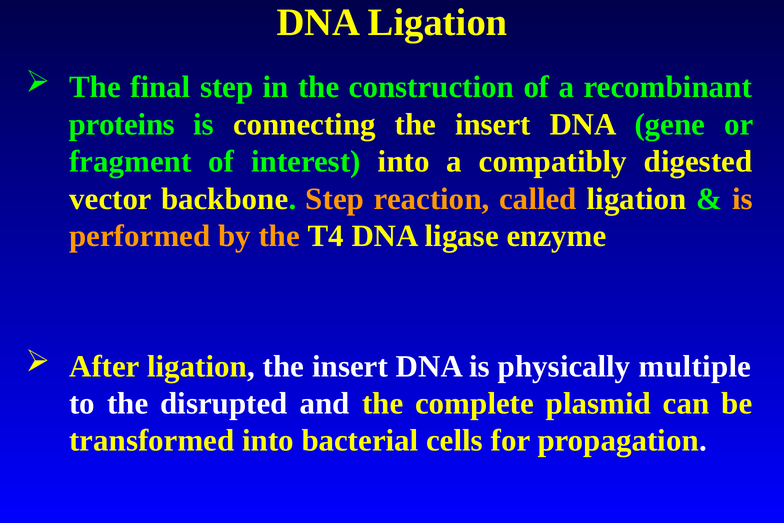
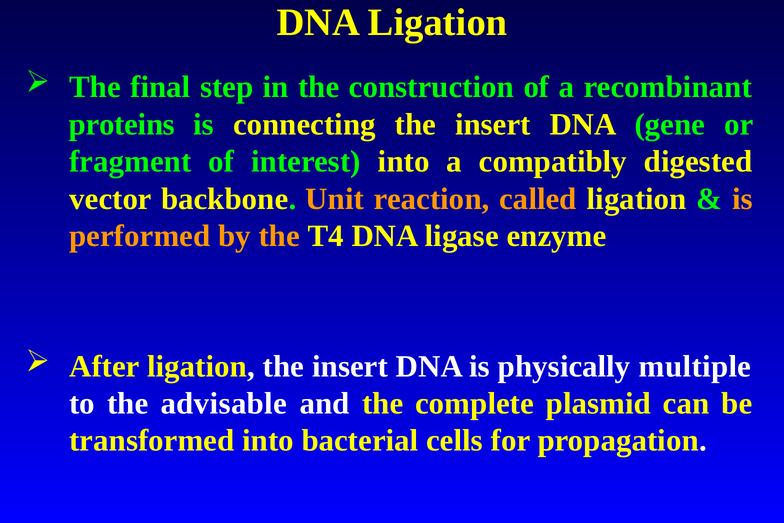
backbone Step: Step -> Unit (335, 199)
disrupted: disrupted -> advisable (224, 403)
